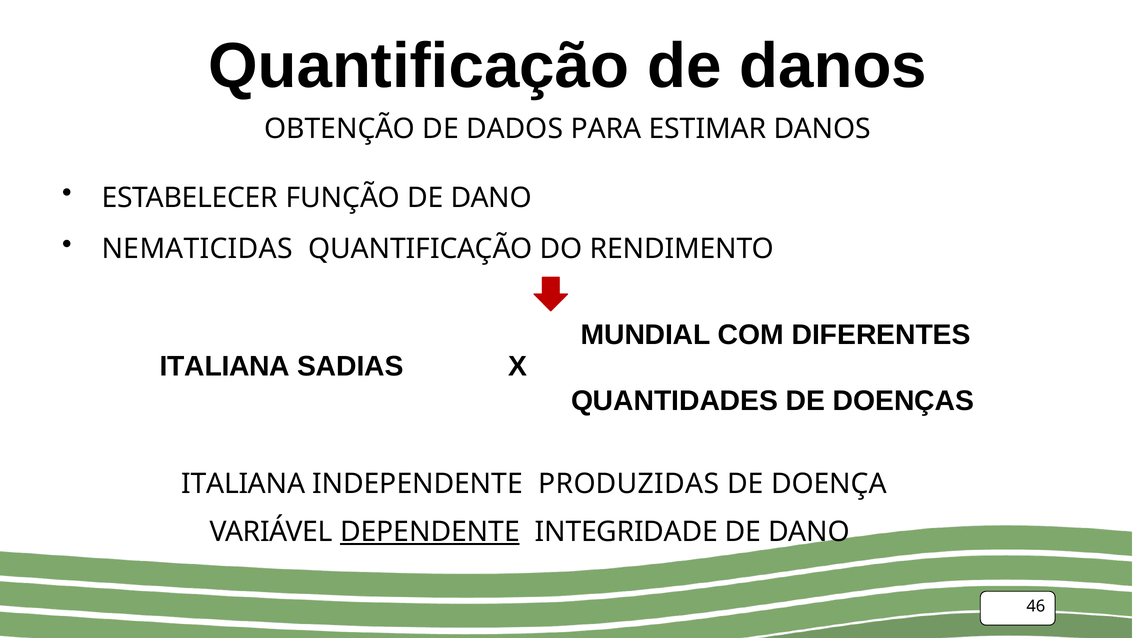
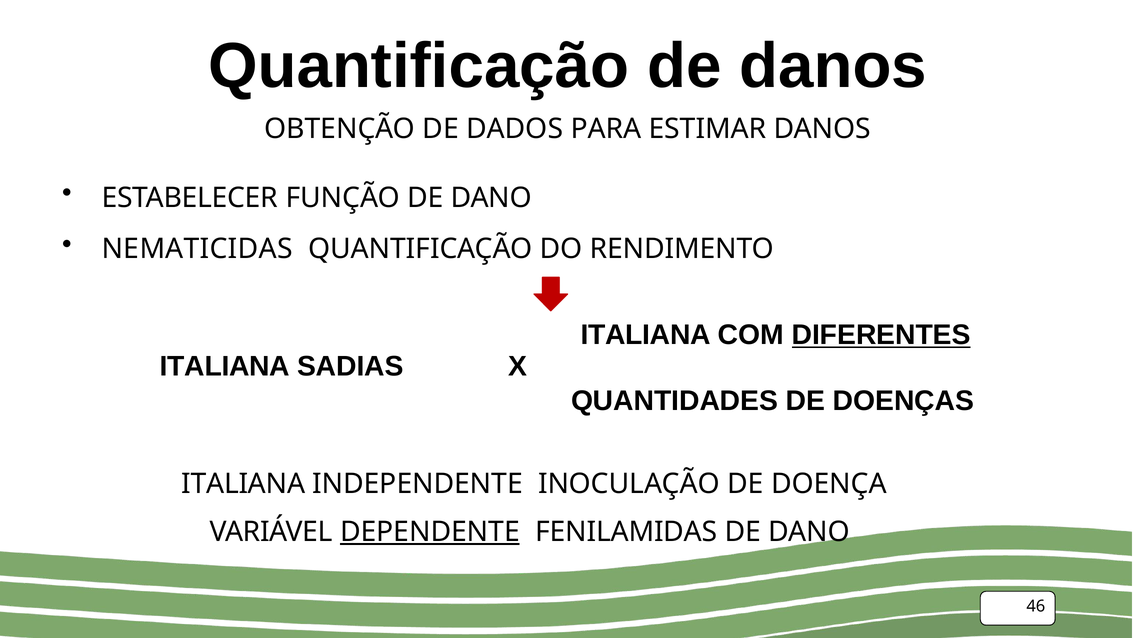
MUNDIAL: MUNDIAL -> ITALIANA (646, 335)
DIFERENTES underline: none -> present (881, 335)
PRODUZIDAS: PRODUZIDAS -> INOCULAÇÃO (629, 483)
INTEGRIDADE: INTEGRIDADE -> FENILAMIDAS (626, 531)
